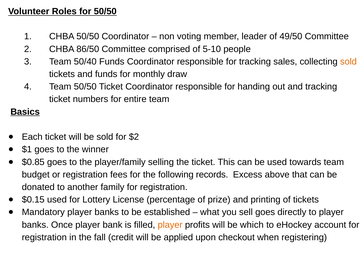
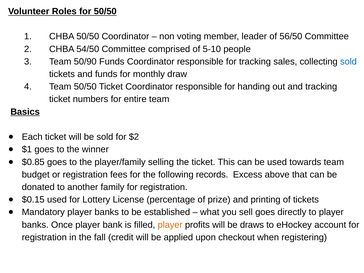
49/50: 49/50 -> 56/50 (291, 36)
86/50: 86/50 -> 54/50 (88, 49)
50/40: 50/40 -> 50/90 (85, 62)
sold colour: orange -> blue (348, 62)
which: which -> draws (252, 225)
